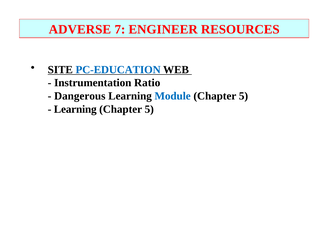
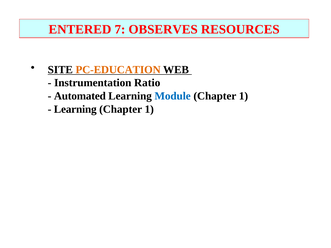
ADVERSE: ADVERSE -> ENTERED (80, 29)
ENGINEER: ENGINEER -> OBSERVES (163, 29)
PC-EDUCATION colour: blue -> orange (118, 70)
Dangerous: Dangerous -> Automated (80, 96)
5: 5 -> 1 (244, 96)
5: 5 -> 1 (149, 109)
